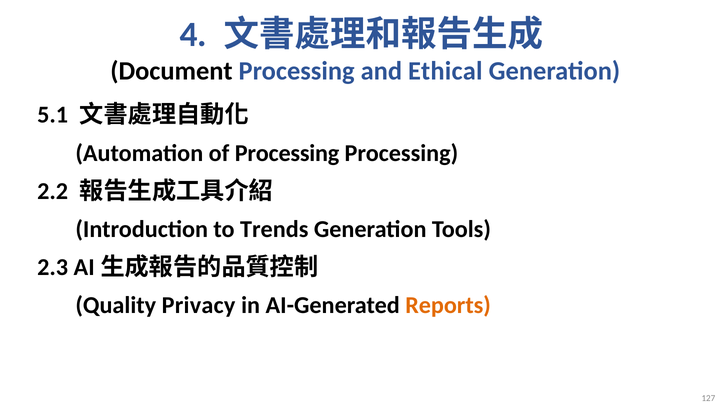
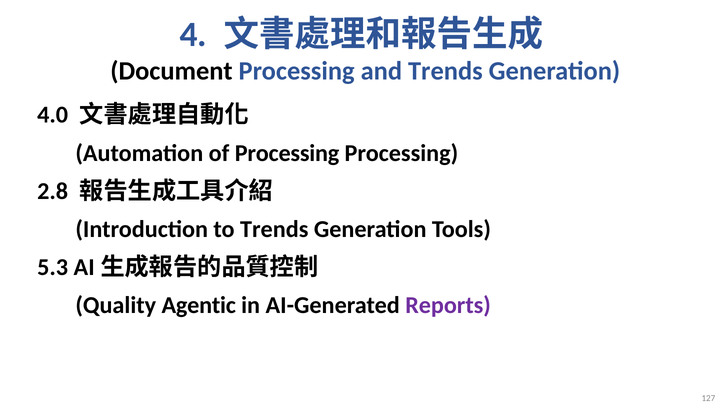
and Ethical: Ethical -> Trends (445, 71)
5.1: 5.1 -> 4.0 (53, 115)
2.2: 2.2 -> 2.8 (53, 191)
2.3: 2.3 -> 5.3 (53, 267)
Privacy: Privacy -> Agentic (199, 305)
Reports colour: orange -> purple (448, 305)
